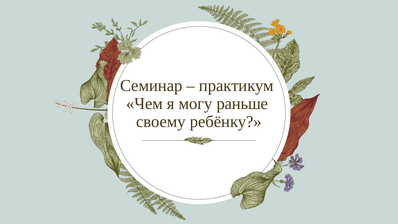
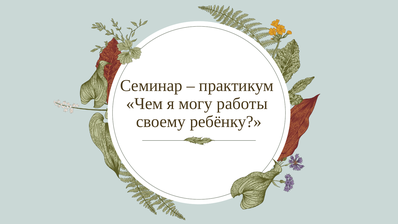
раньше: раньше -> работы (242, 104)
